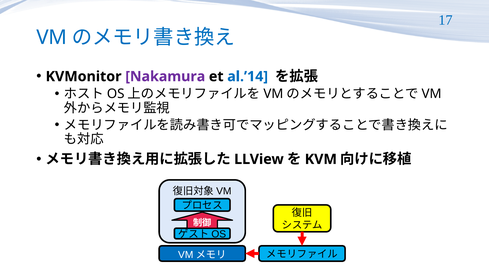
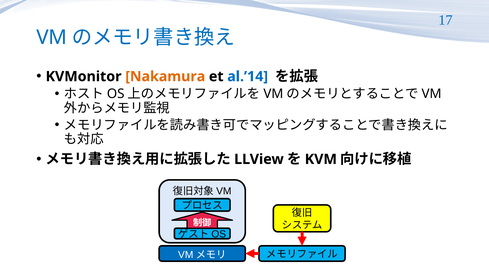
Nakamura colour: purple -> orange (165, 77)
